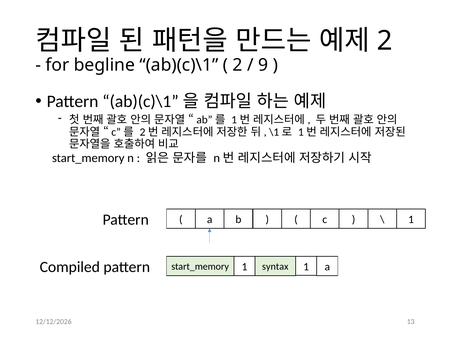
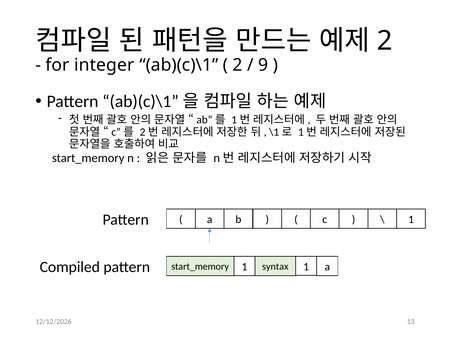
begline: begline -> integer (104, 65)
